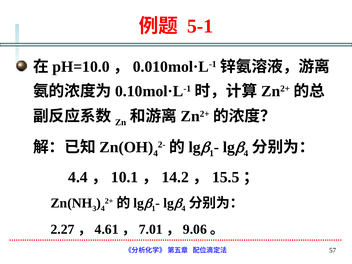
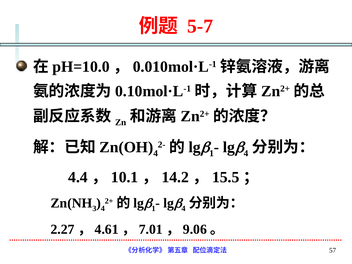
5-1: 5-1 -> 5-7 (200, 26)
